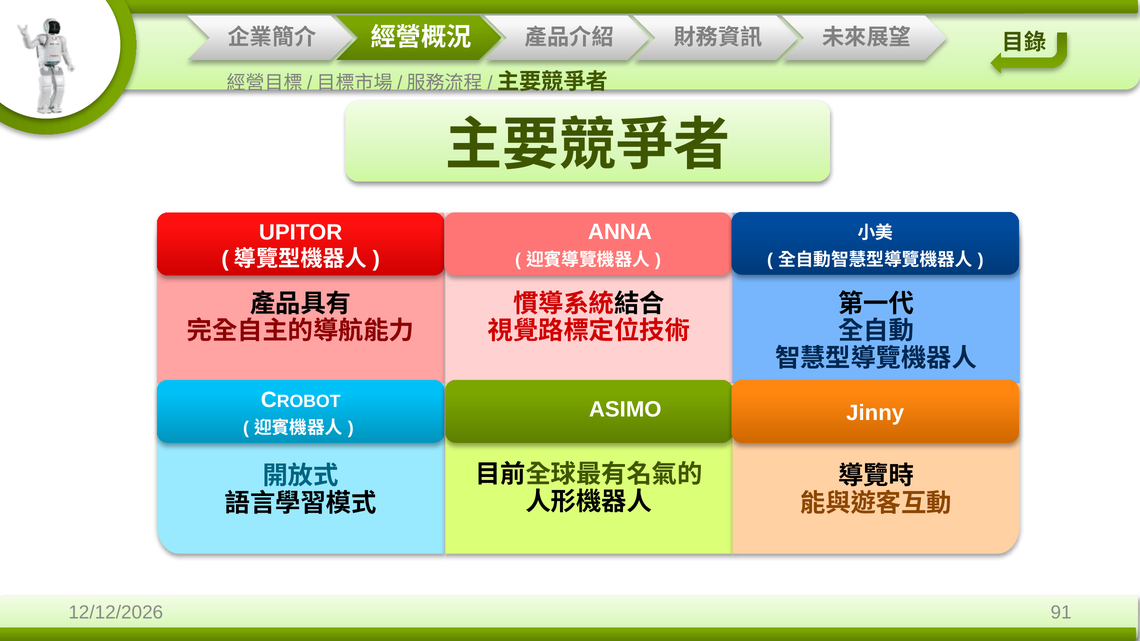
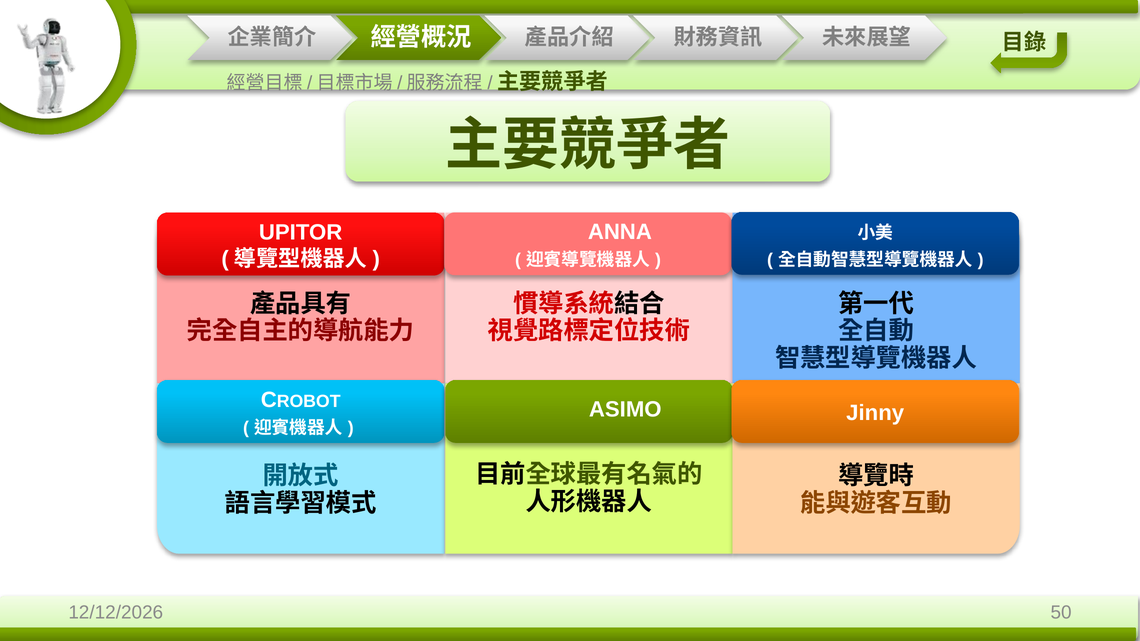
91: 91 -> 50 (1061, 613)
